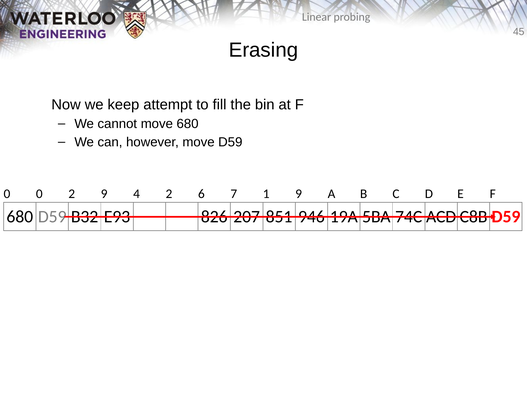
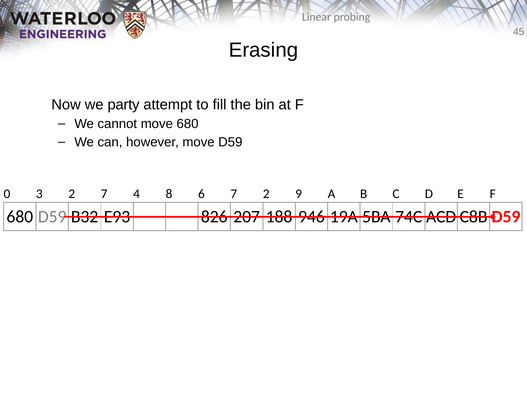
keep: keep -> party (124, 105)
0 0: 0 -> 3 (39, 194)
2 9: 9 -> 7 (104, 194)
4 2: 2 -> 8 (169, 194)
7 1: 1 -> 2 (266, 194)
851: 851 -> 188 (279, 217)
